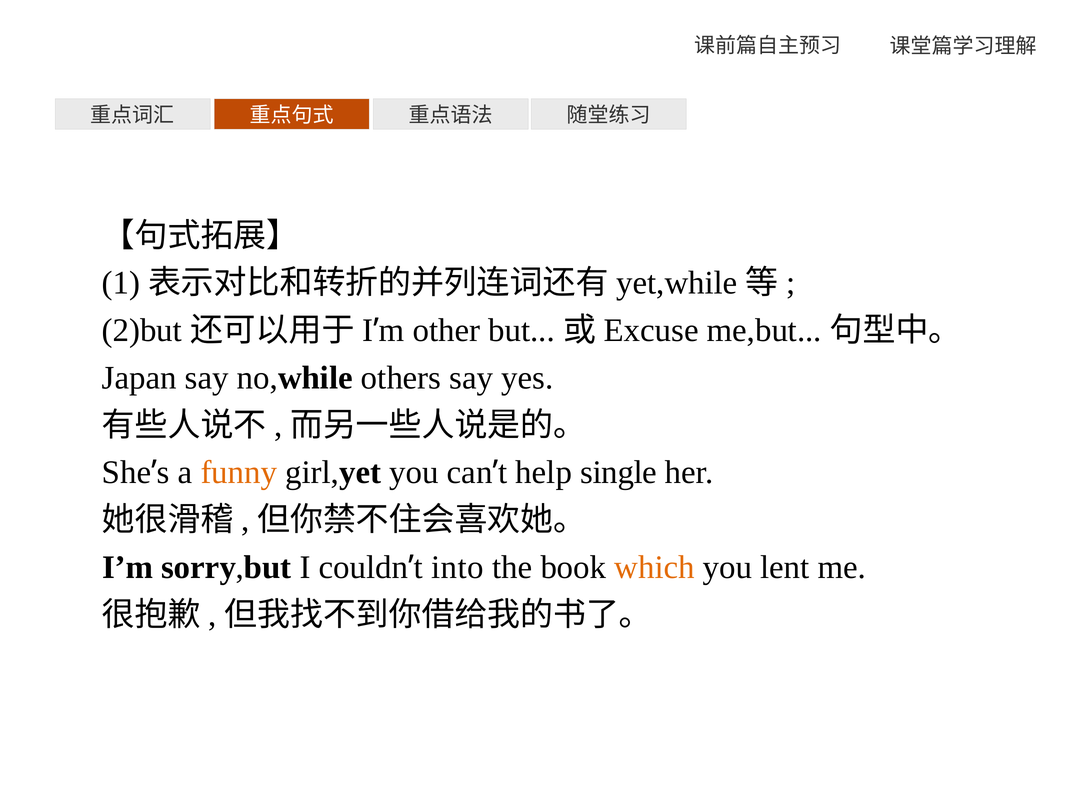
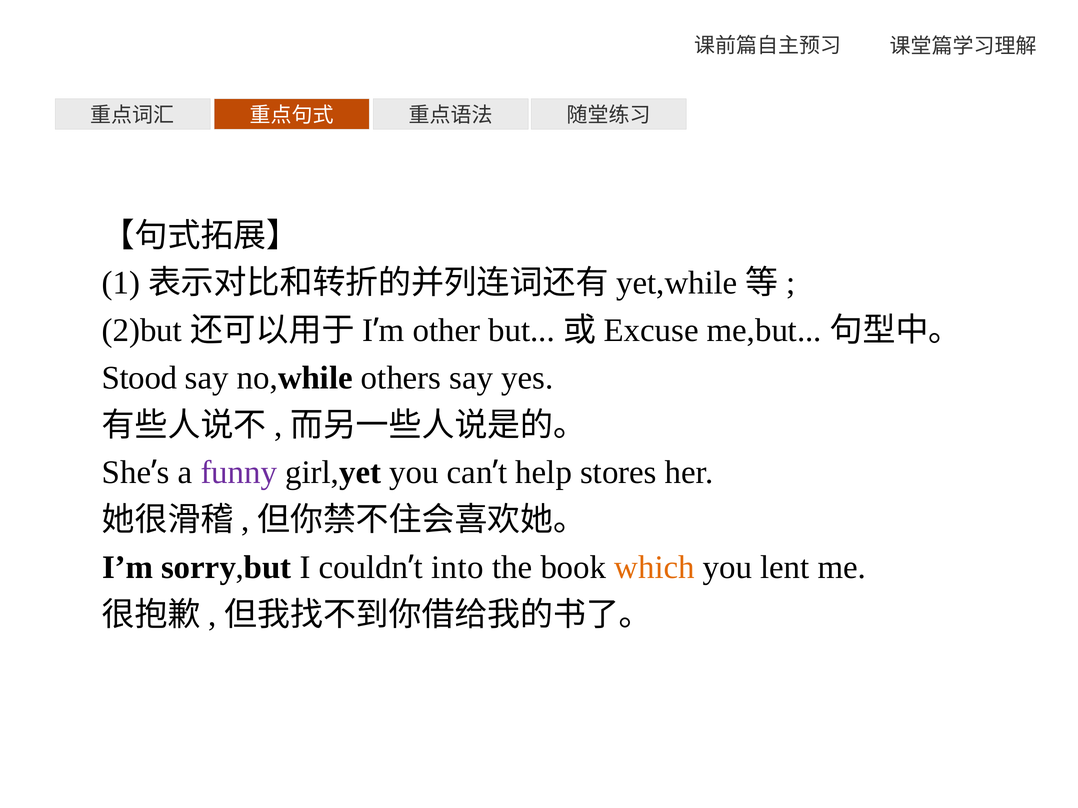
Japan: Japan -> Stood (139, 378)
funny colour: orange -> purple (239, 473)
single: single -> stores (618, 473)
